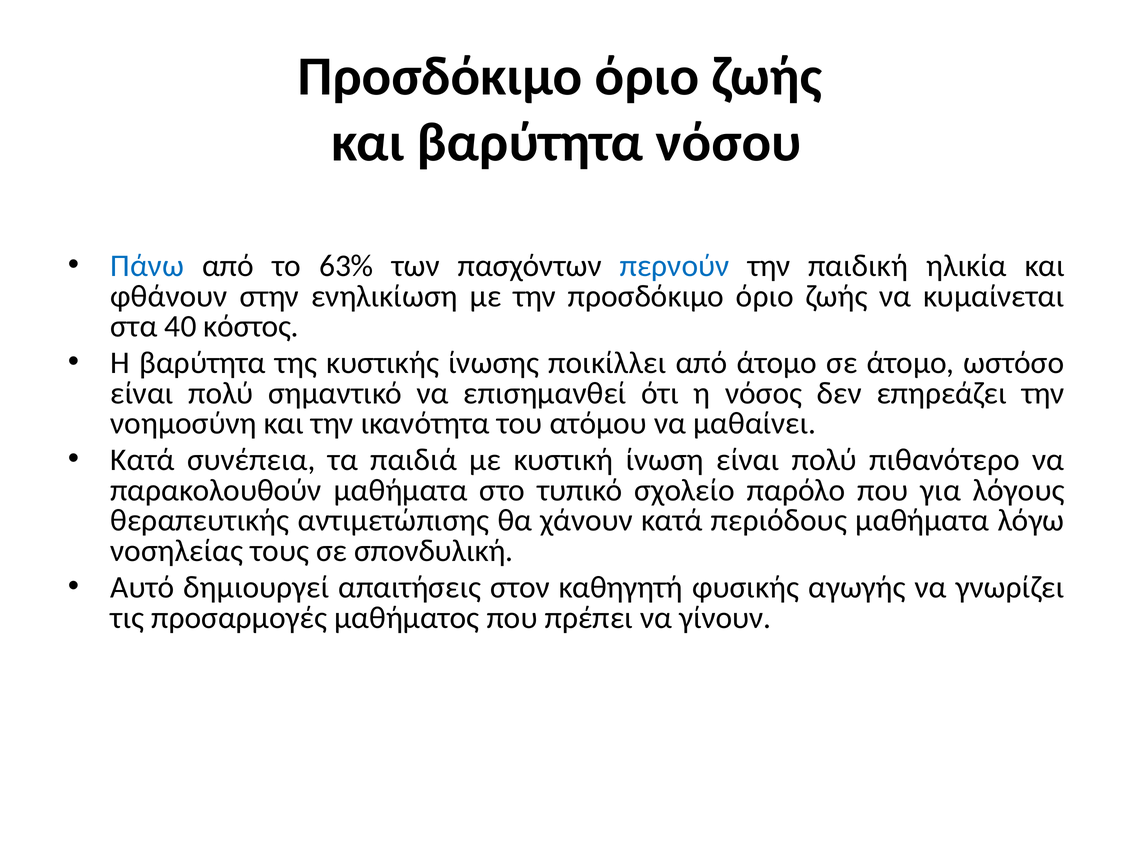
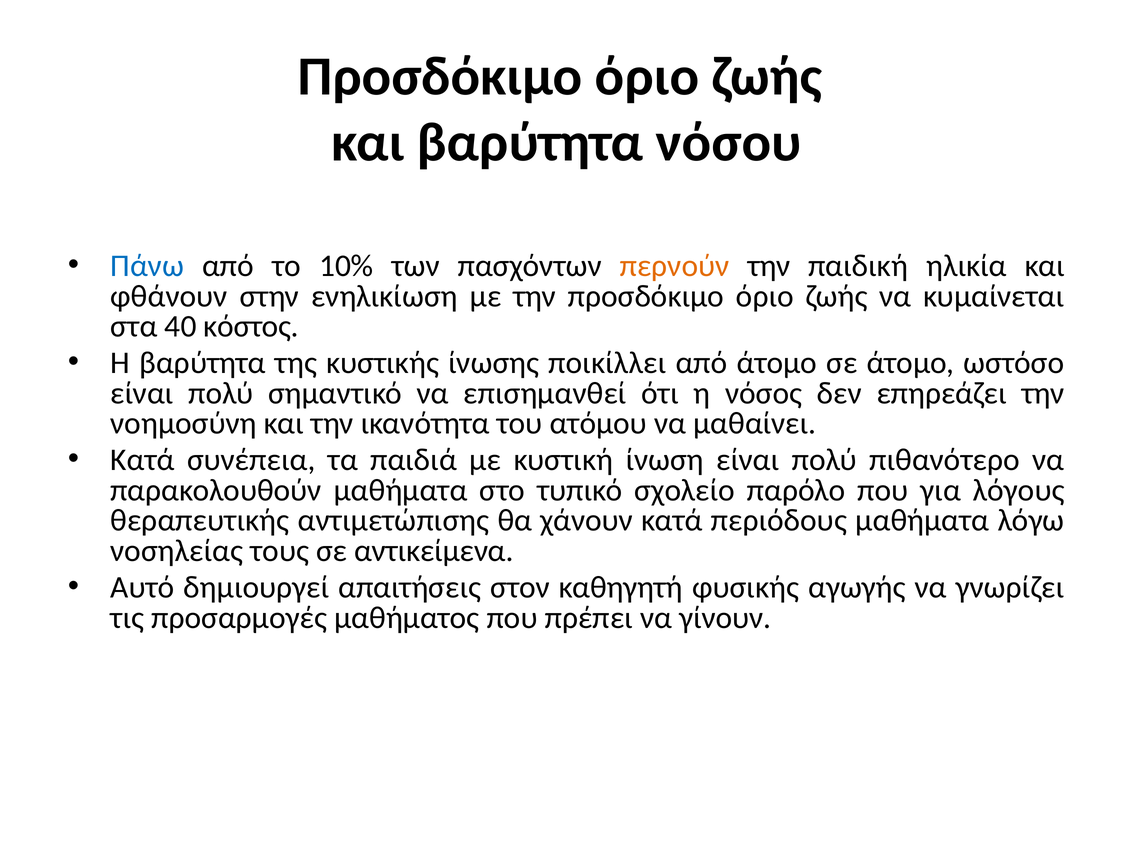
63%: 63% -> 10% (346, 266)
περνούν colour: blue -> orange (675, 266)
σπονδυλική: σπονδυλική -> αντικείμενα (434, 551)
